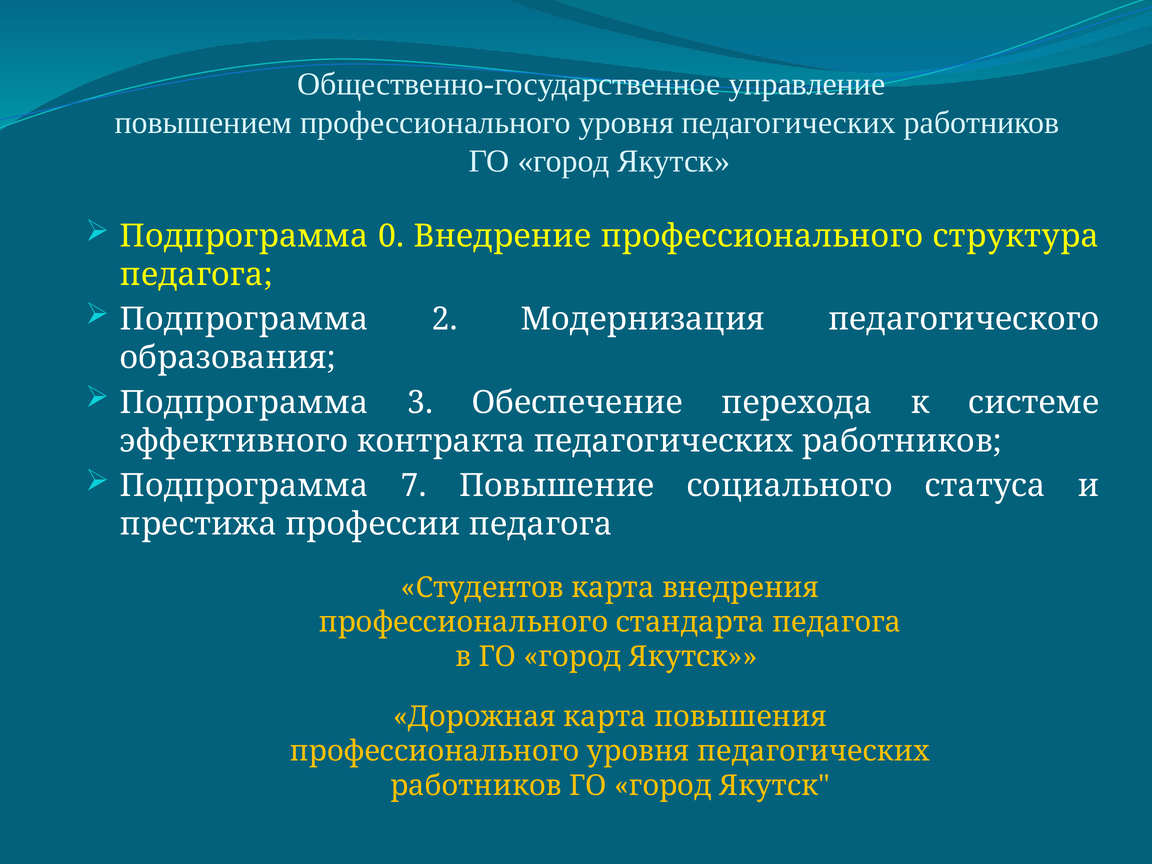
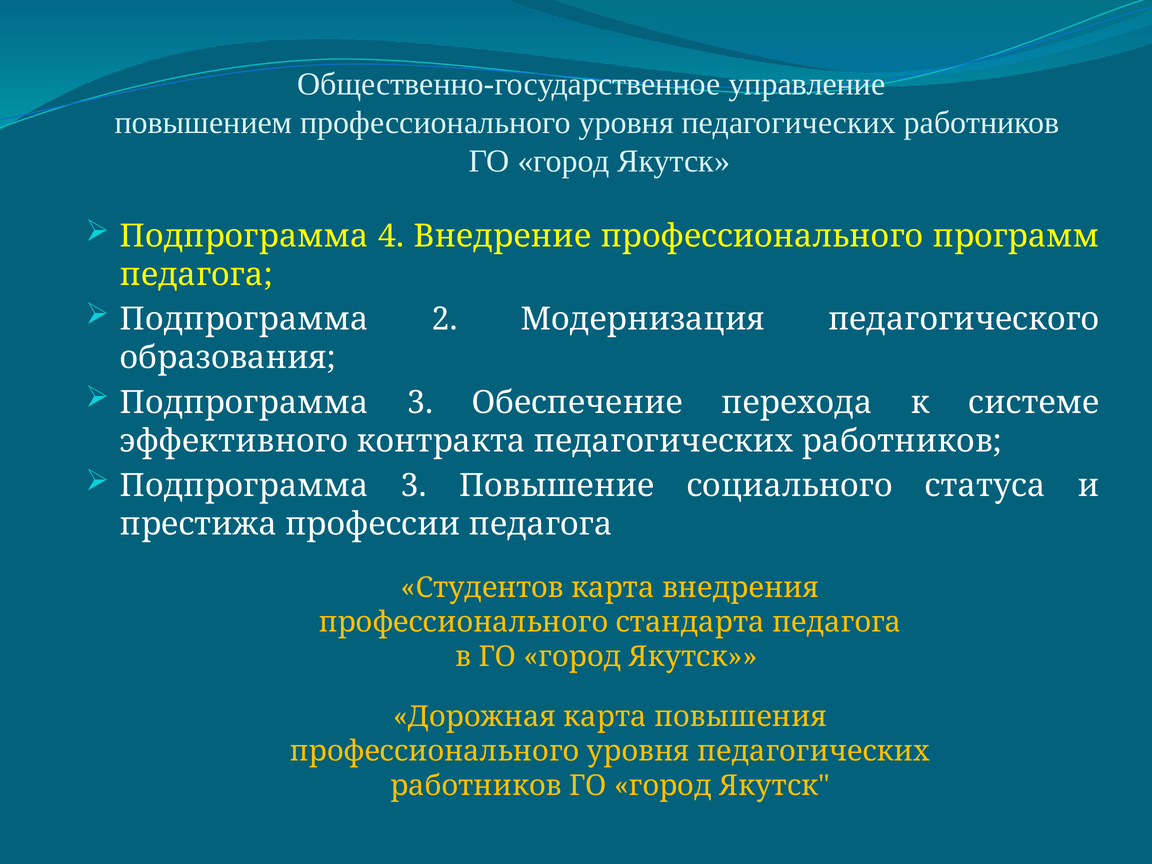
0: 0 -> 4 (391, 236)
структура: структура -> программ (1016, 236)
7: 7 -> 3 (414, 486)
